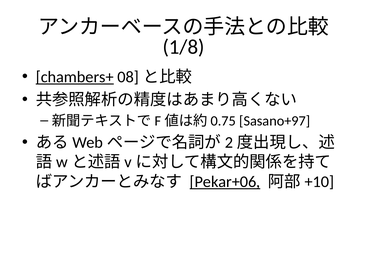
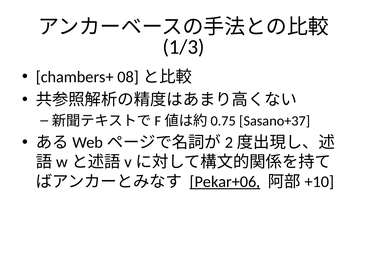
1/8: 1/8 -> 1/3 (183, 47)
chambers+ underline: present -> none (75, 77)
Sasano+97: Sasano+97 -> Sasano+37 (275, 121)
